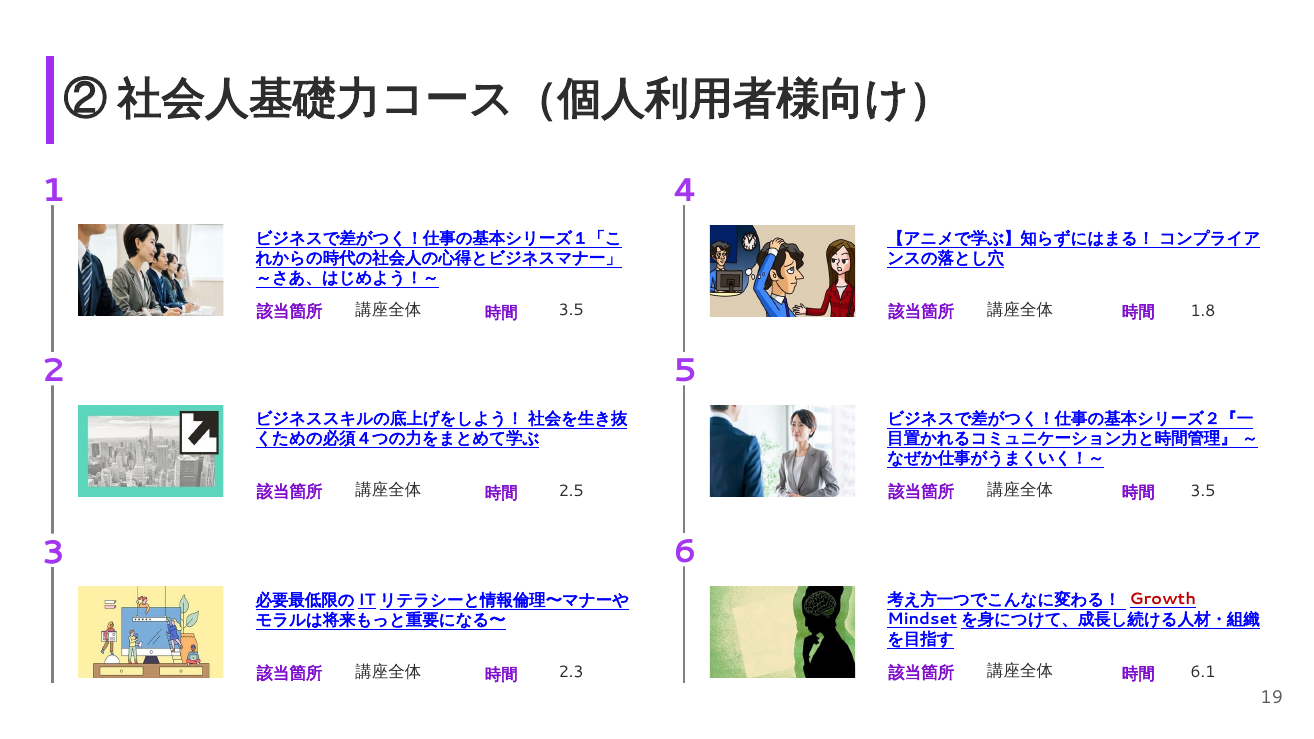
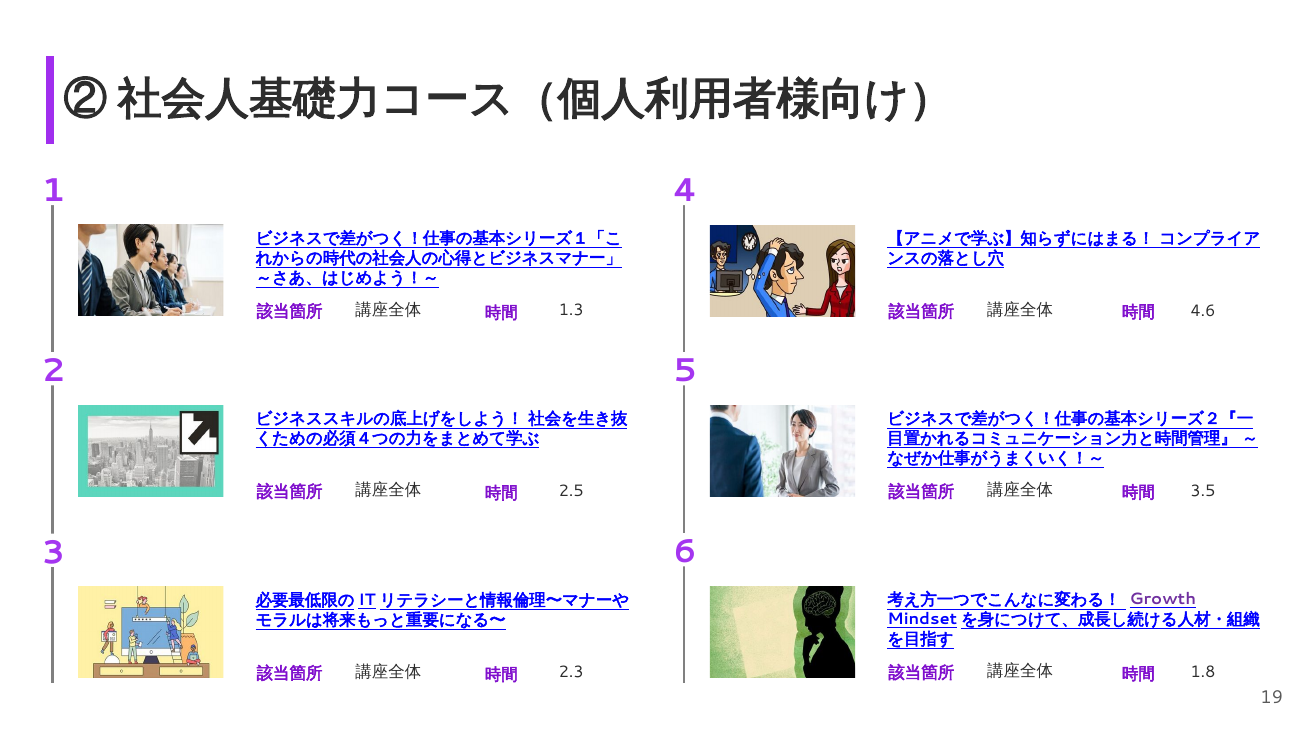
3.5: 3.5 -> 1.3 (571, 311)
1.8: 1.8 -> 4.6 (1203, 311)
Growth colour: red -> purple (1163, 600)
6.1: 6.1 -> 1.8 (1203, 672)
